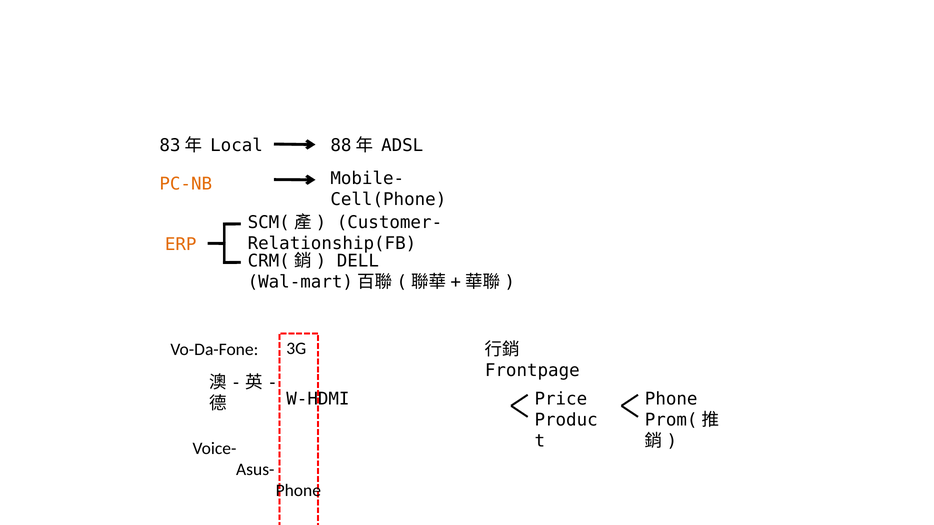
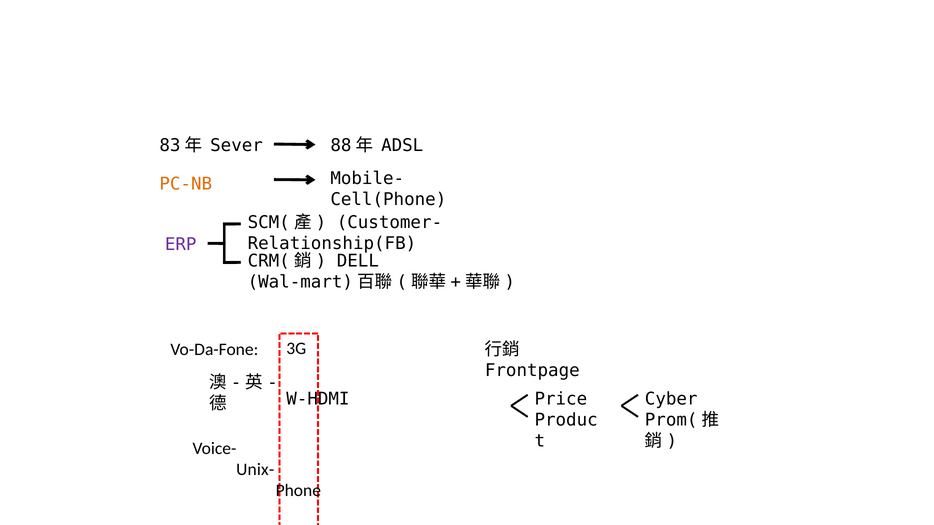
Local: Local -> Sever (237, 145)
ERP colour: orange -> purple (181, 245)
Phone: Phone -> Cyber (671, 399)
Asus-: Asus- -> Unix- (255, 470)
